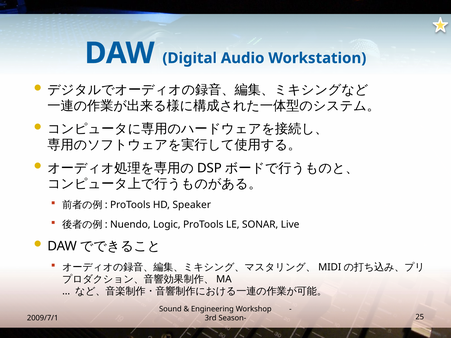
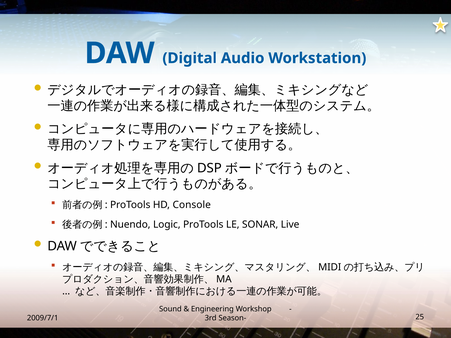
Speaker: Speaker -> Console (192, 205)
